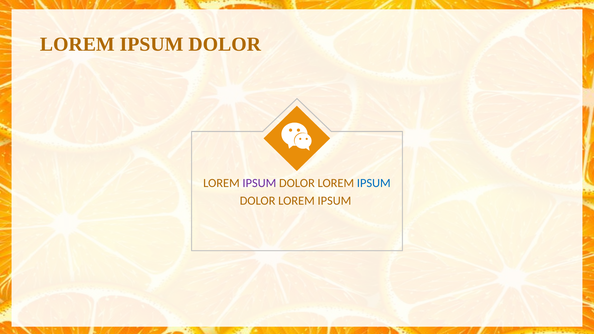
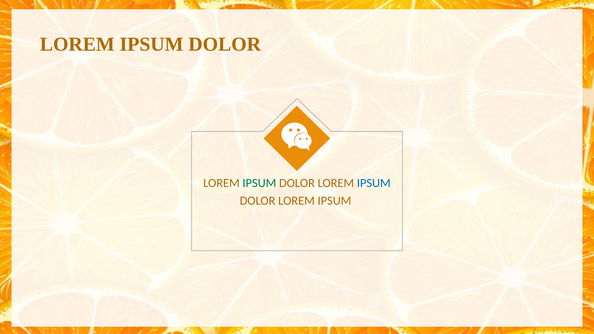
IPSUM colour: purple -> green (259, 183)
